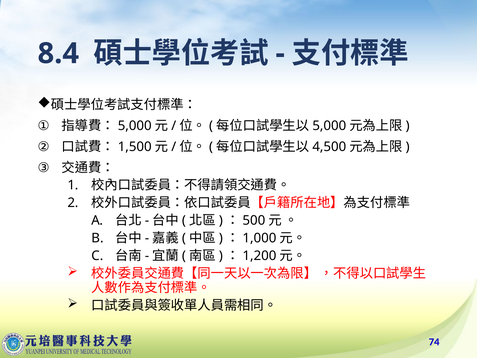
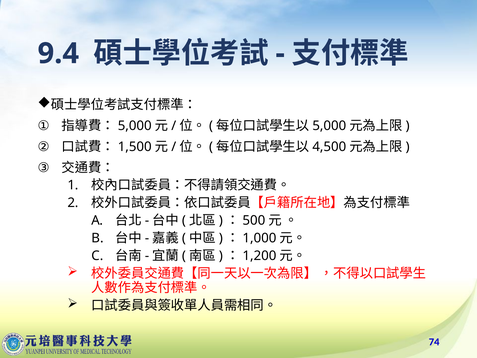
8.4: 8.4 -> 9.4 (58, 53)
